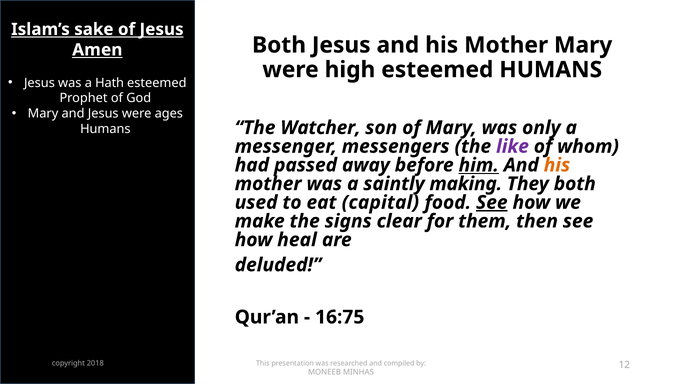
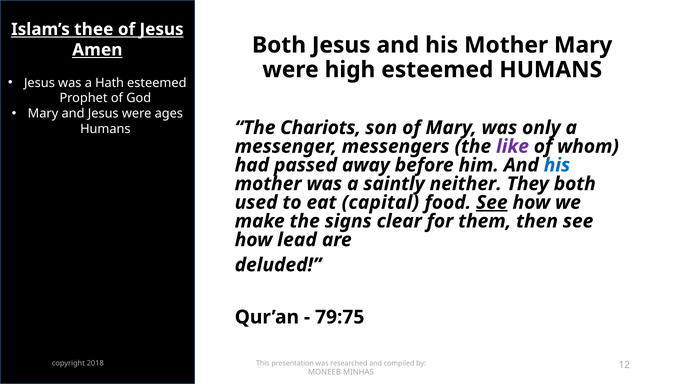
sake: sake -> thee (94, 29)
Watcher: Watcher -> Chariots (320, 128)
him underline: present -> none (479, 165)
his colour: orange -> blue (557, 165)
making: making -> neither (466, 184)
heal: heal -> lead (297, 240)
16:75: 16:75 -> 79:75 (340, 317)
